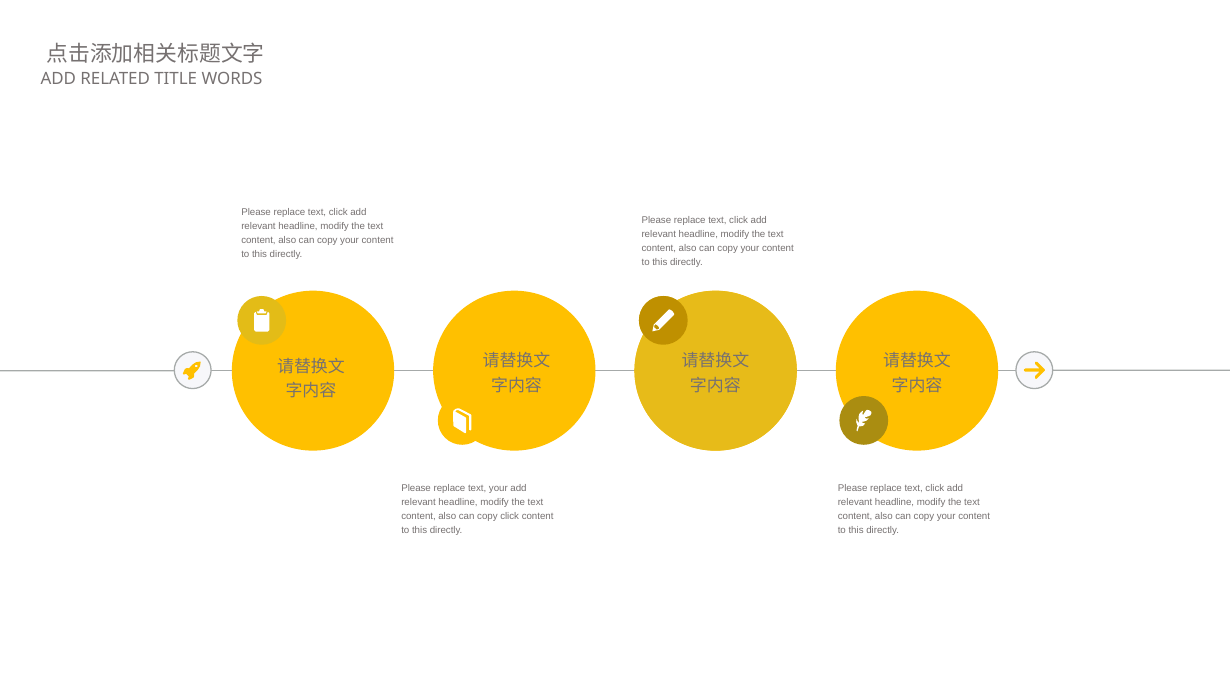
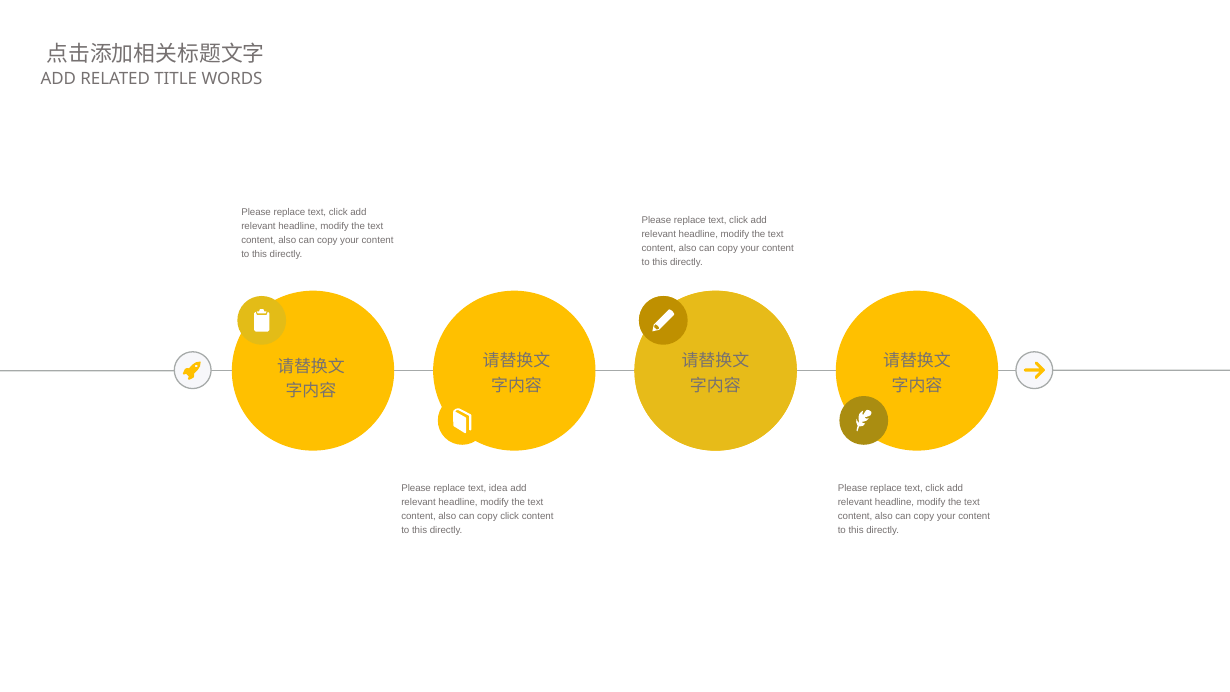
text your: your -> idea (498, 488)
